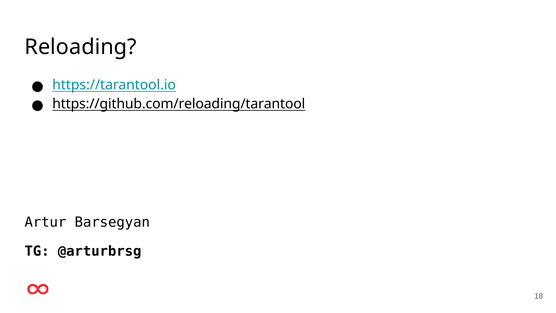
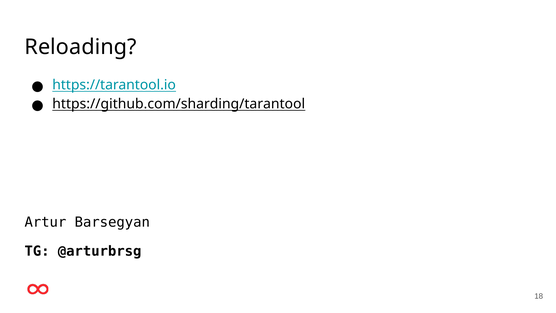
https://github.com/reloading/tarantool: https://github.com/reloading/tarantool -> https://github.com/sharding/tarantool (179, 104)
